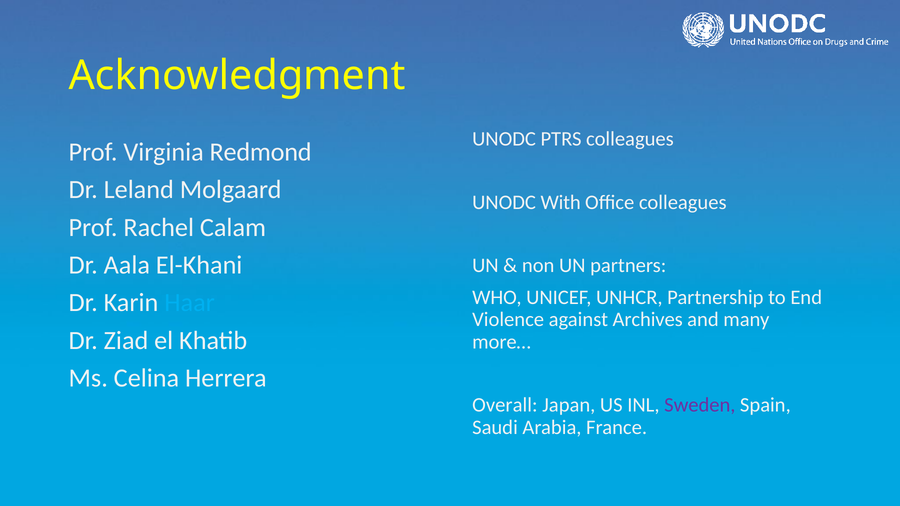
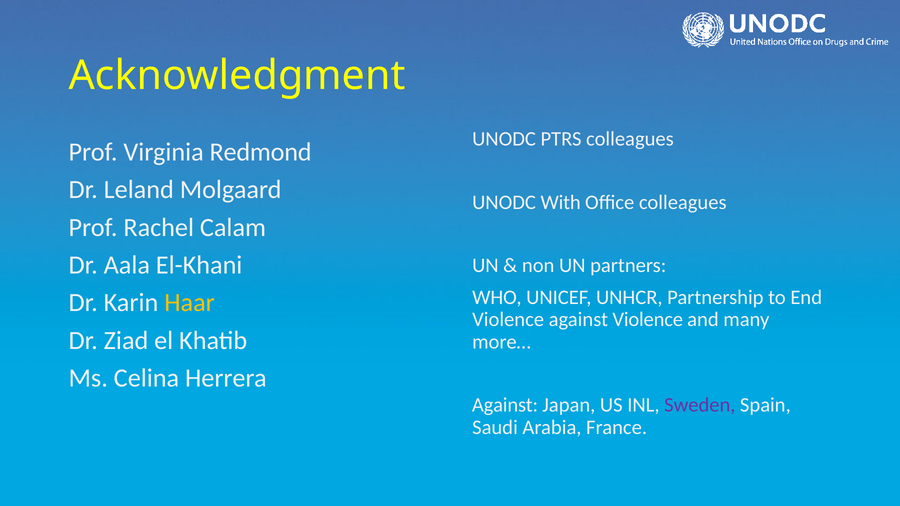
Haar colour: light blue -> yellow (190, 303)
against Archives: Archives -> Violence (648, 320)
Overall: Overall -> Against (505, 405)
